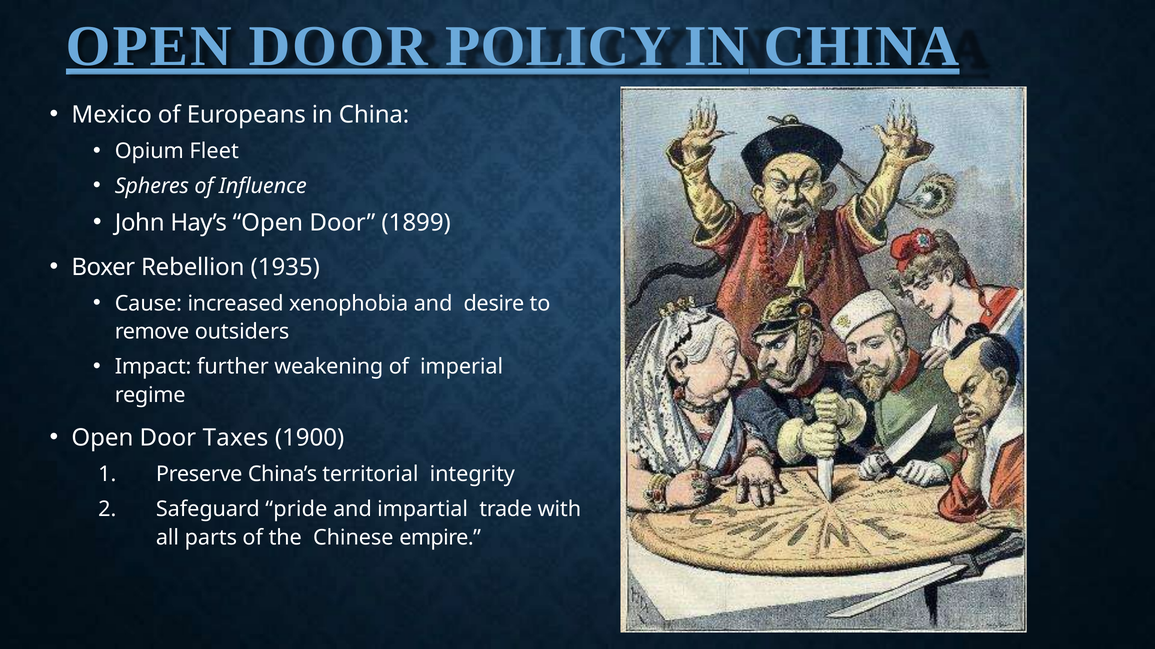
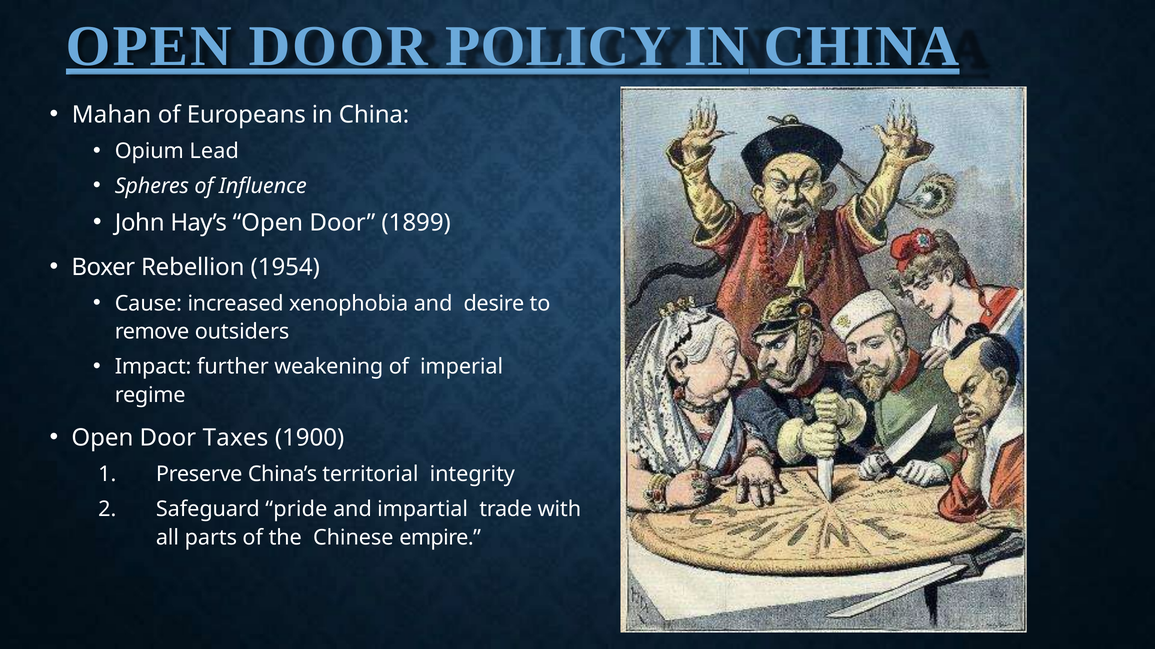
Mexico: Mexico -> Mahan (112, 115)
Fleet: Fleet -> Lead (214, 151)
1935: 1935 -> 1954 (285, 268)
